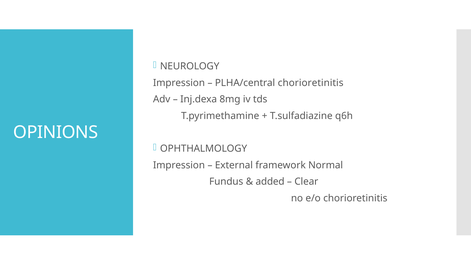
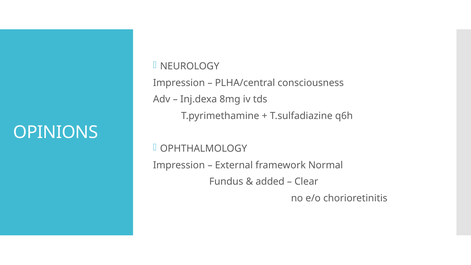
PLHA/central chorioretinitis: chorioretinitis -> consciousness (311, 83)
